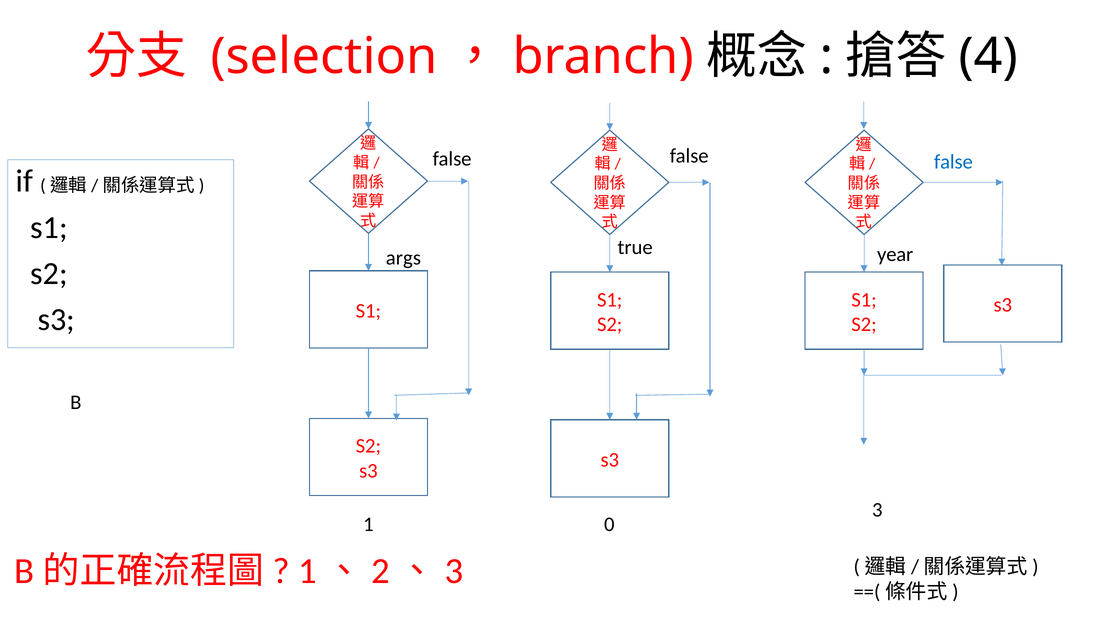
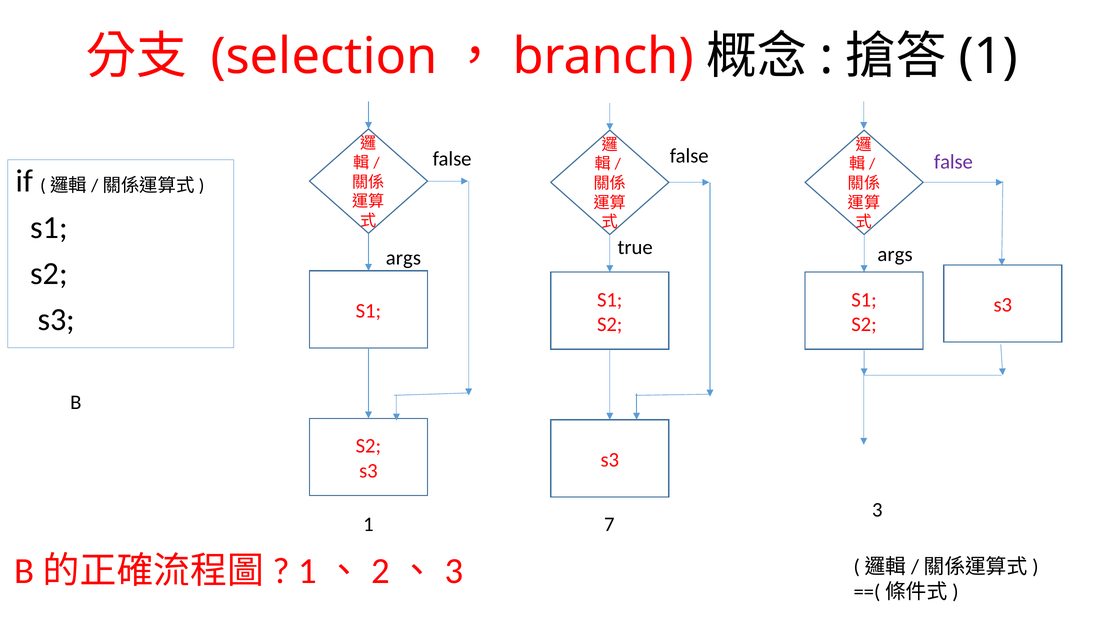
4: 4 -> 1 (988, 57)
false colour: blue -> purple (953, 162)
true year: year -> args (895, 254)
0: 0 -> 7 (609, 524)
